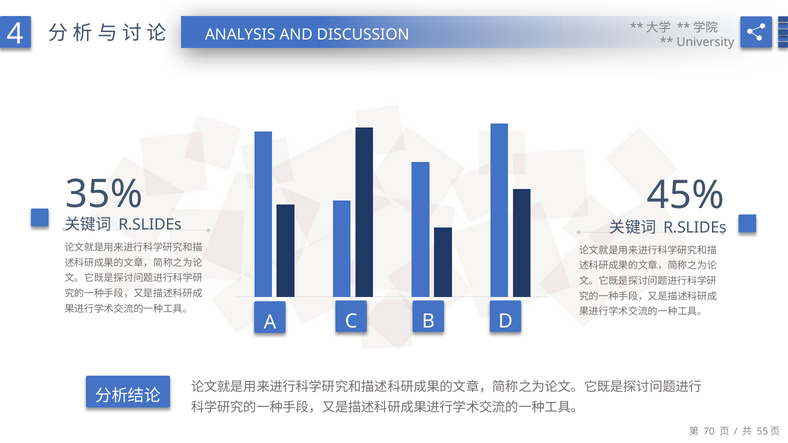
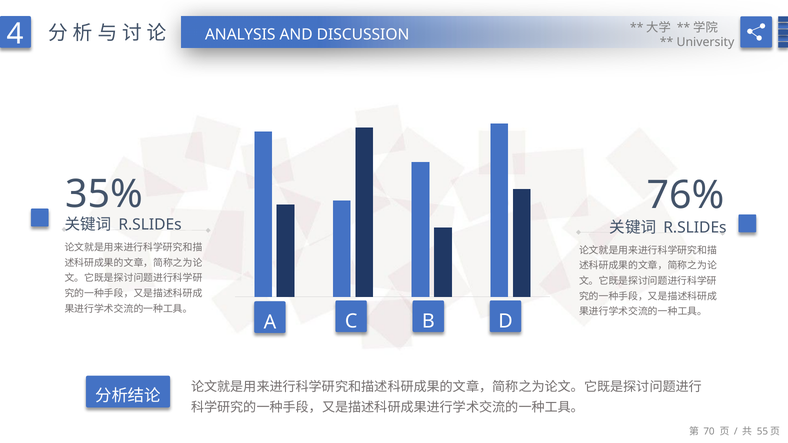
45%: 45% -> 76% (686, 195)
